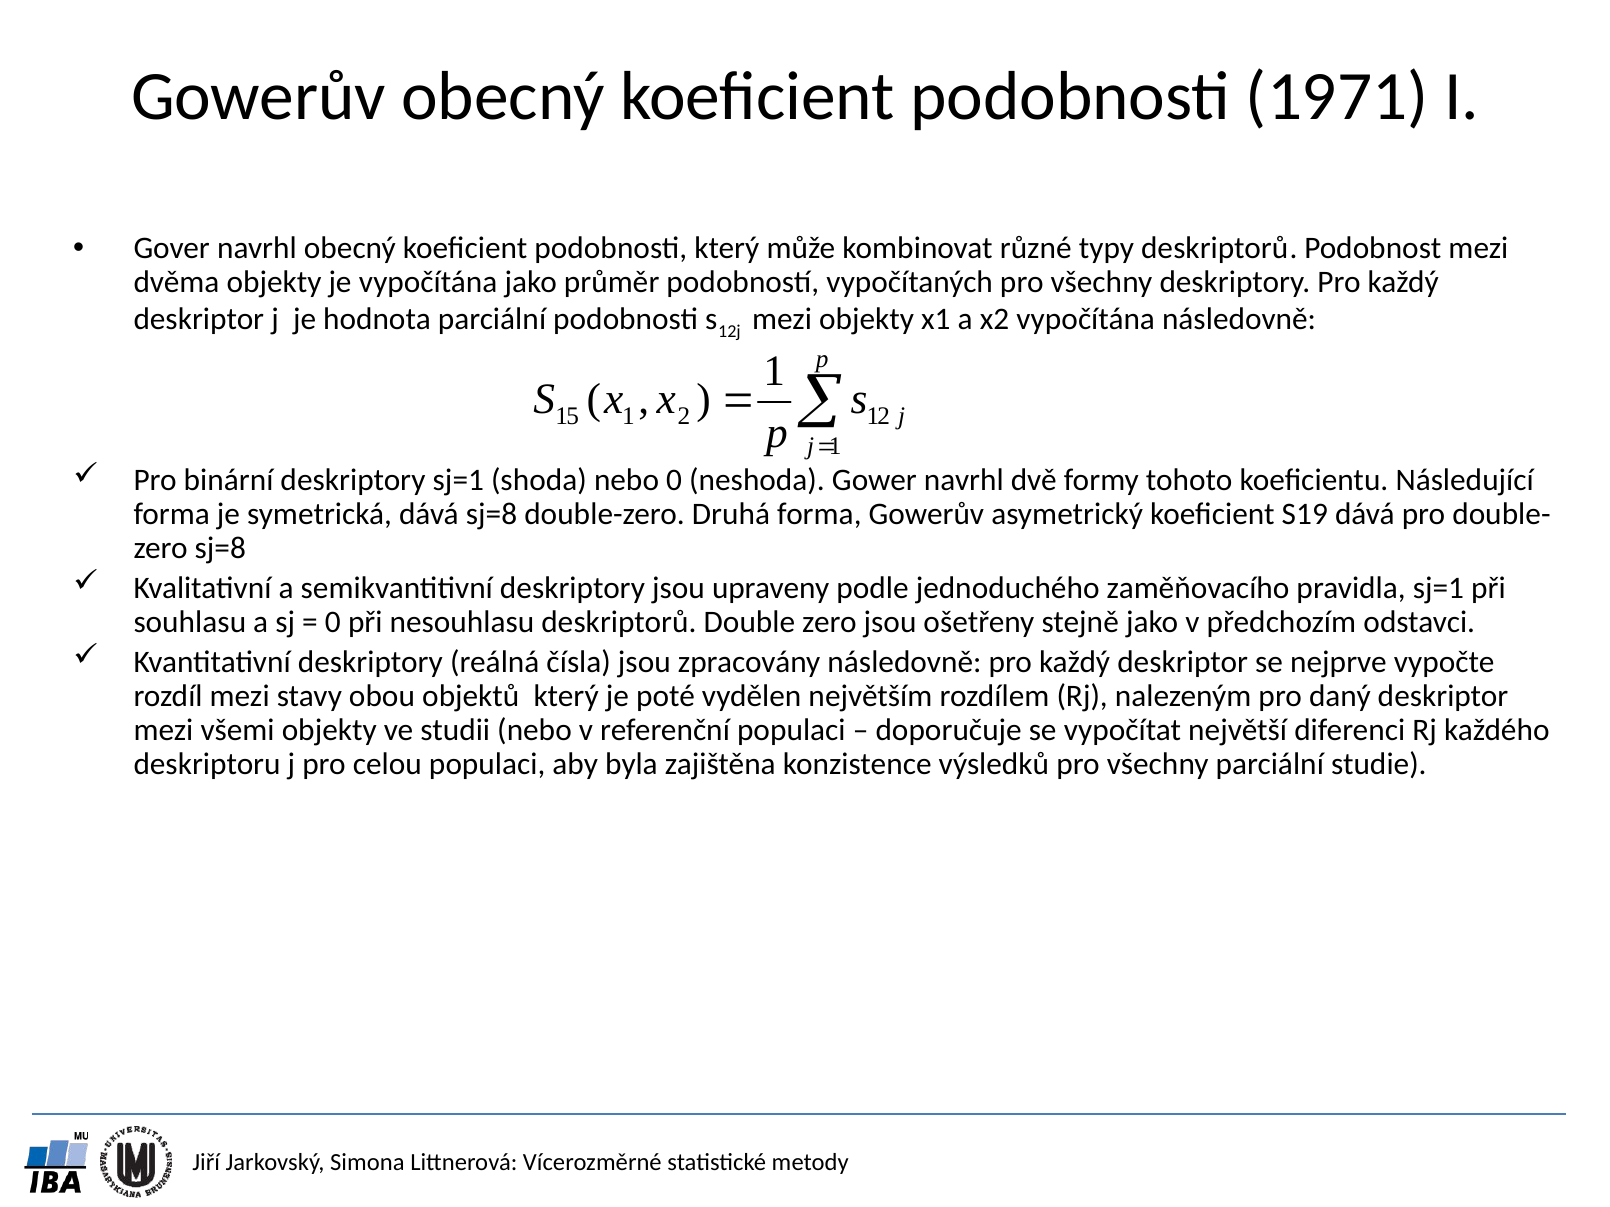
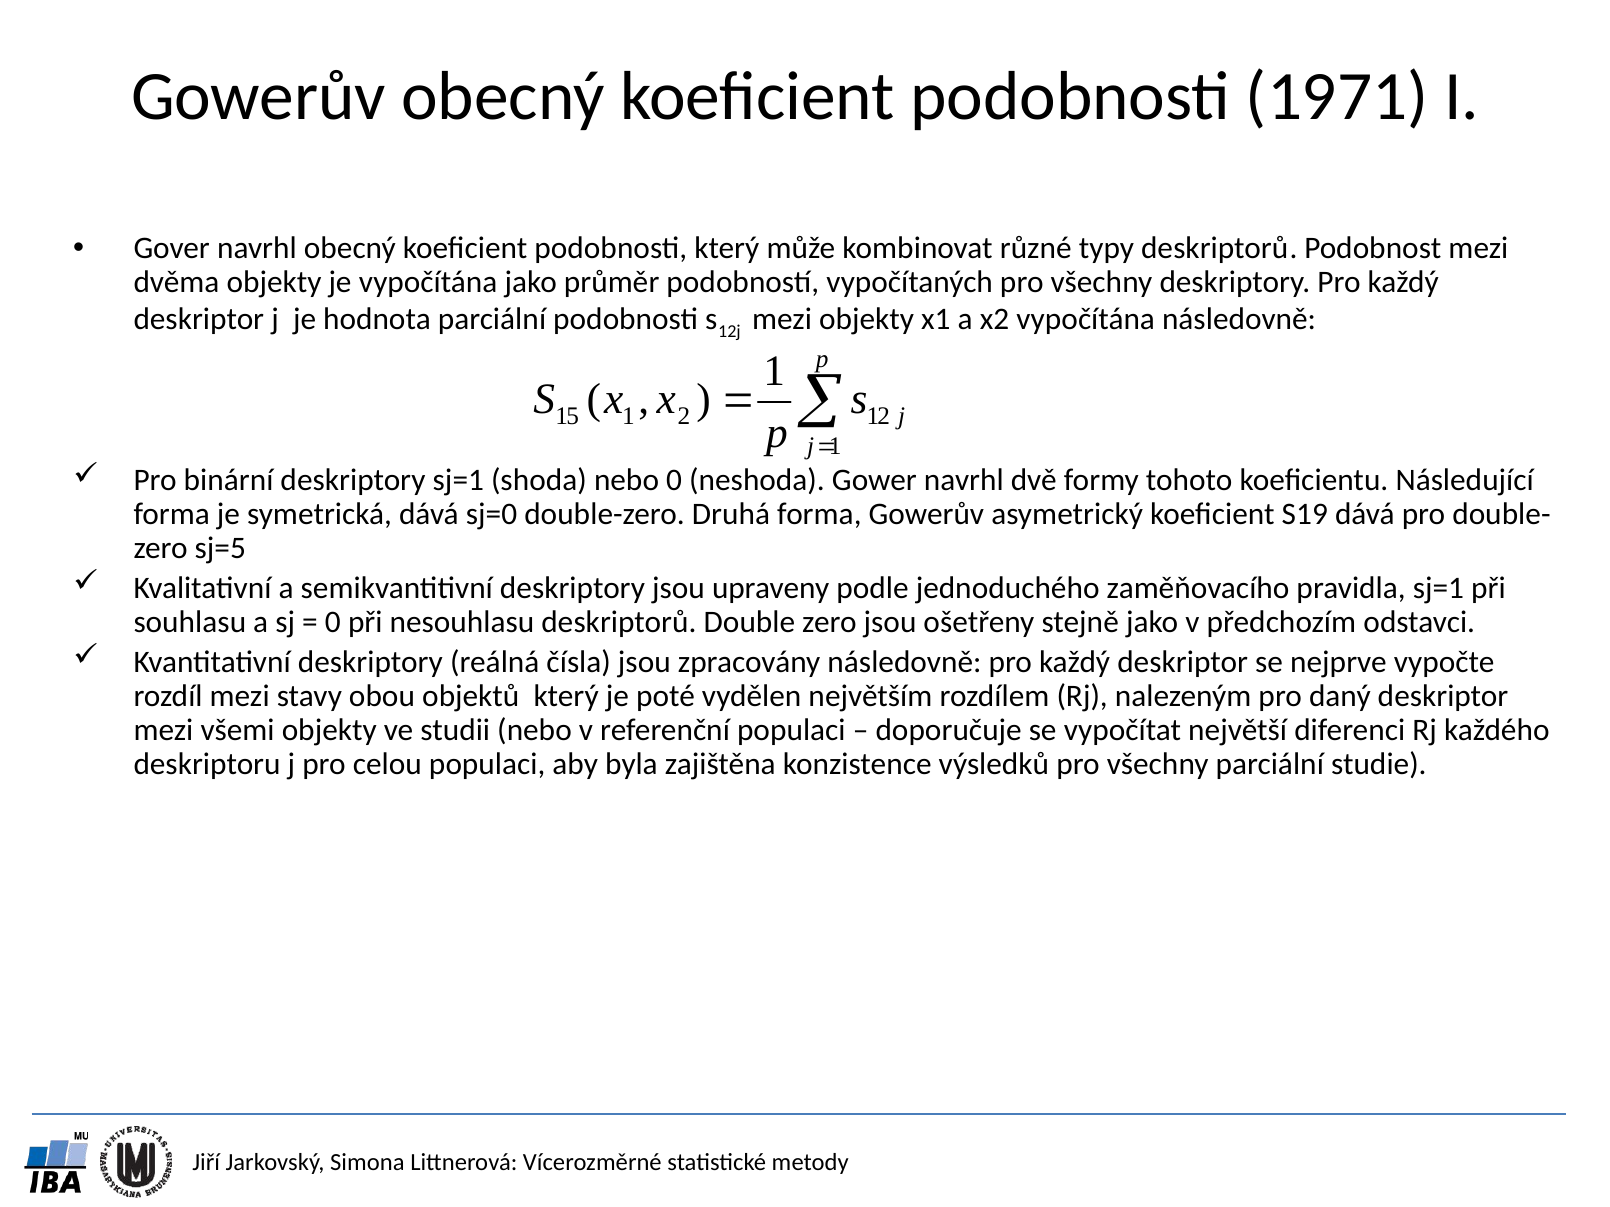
dává sj=8: sj=8 -> sj=0 (492, 515)
zero sj=8: sj=8 -> sj=5 (220, 548)
